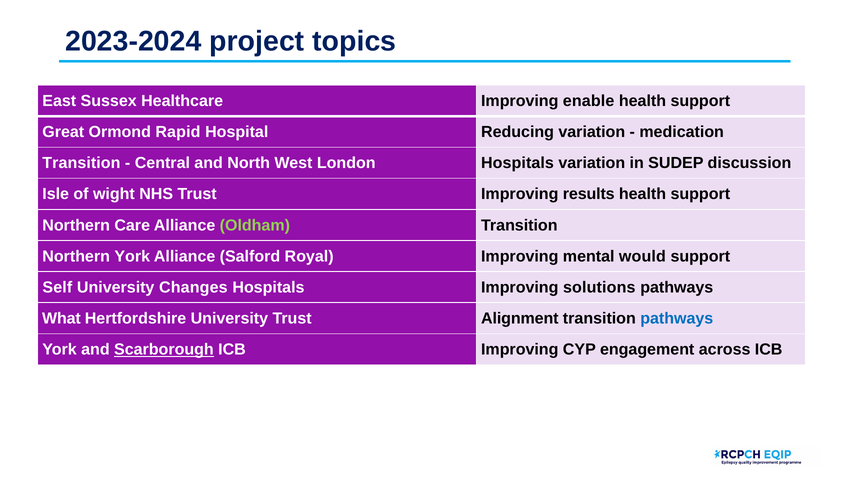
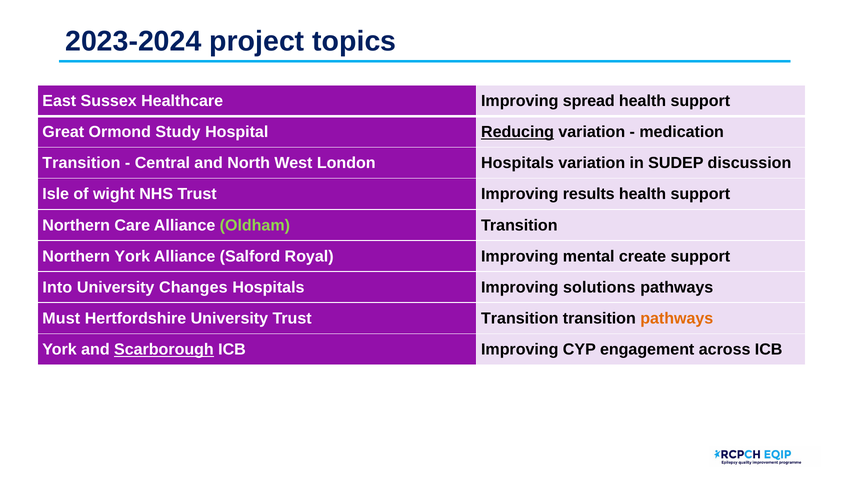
enable: enable -> spread (589, 101)
Rapid: Rapid -> Study (178, 132)
Reducing underline: none -> present (518, 132)
would: would -> create (642, 256)
Self: Self -> Into (57, 287)
What: What -> Must (61, 318)
Trust Alignment: Alignment -> Transition (520, 318)
pathways colour: blue -> orange (677, 318)
